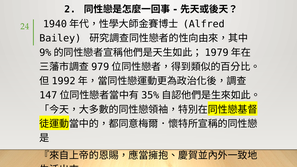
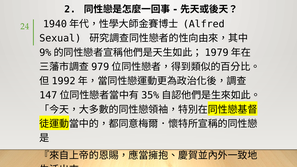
Bailey: Bailey -> Sexual (60, 38)
